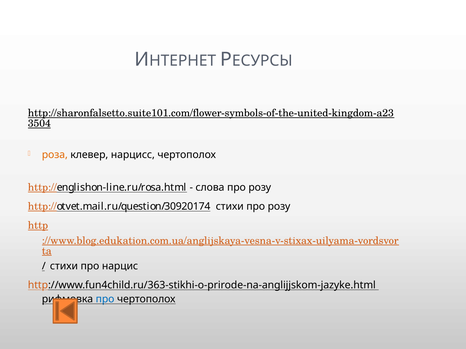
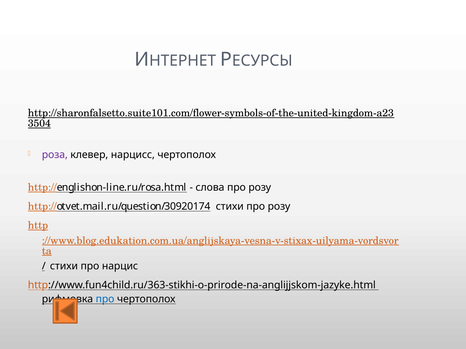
роза colour: orange -> purple (55, 155)
